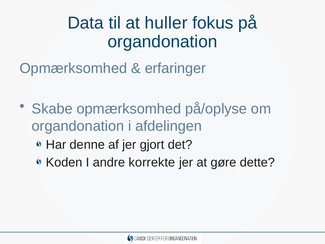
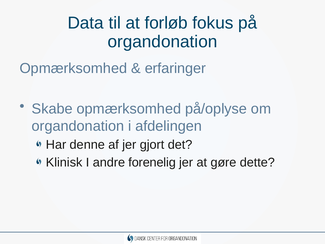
huller: huller -> forløb (166, 23)
Koden: Koden -> Klinisk (64, 162)
korrekte: korrekte -> forenelig (152, 162)
